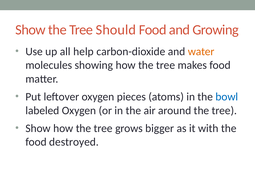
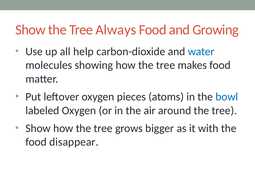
Should: Should -> Always (116, 30)
water colour: orange -> blue (201, 51)
destroyed: destroyed -> disappear (74, 141)
